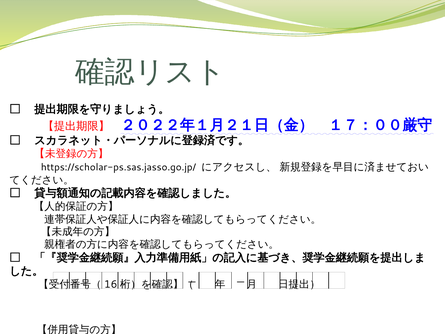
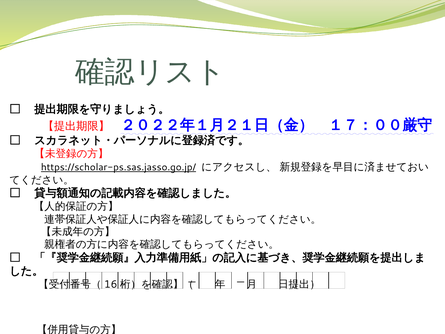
https://scholar-ps.sas.jasso.go.jp/ underline: none -> present (119, 167)
